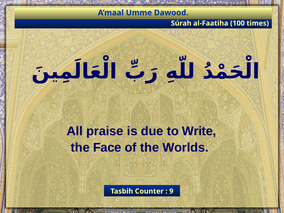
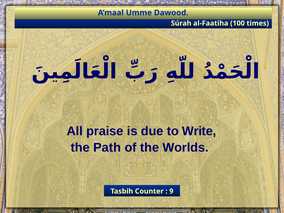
Face: Face -> Path (107, 148)
